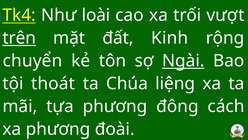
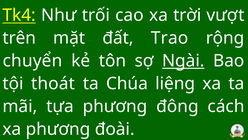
loài: loài -> trối (96, 15)
trối: trối -> trời (187, 15)
trên underline: present -> none (19, 38)
Kinh: Kinh -> Trao (170, 38)
